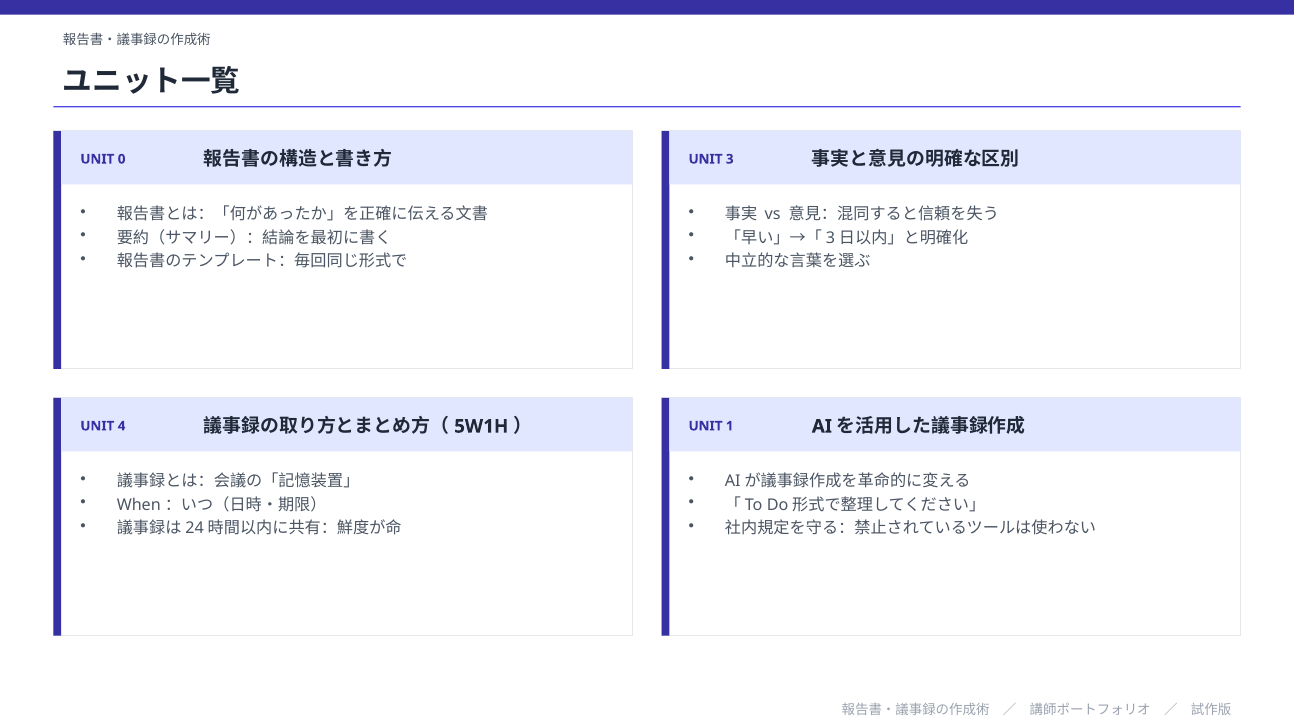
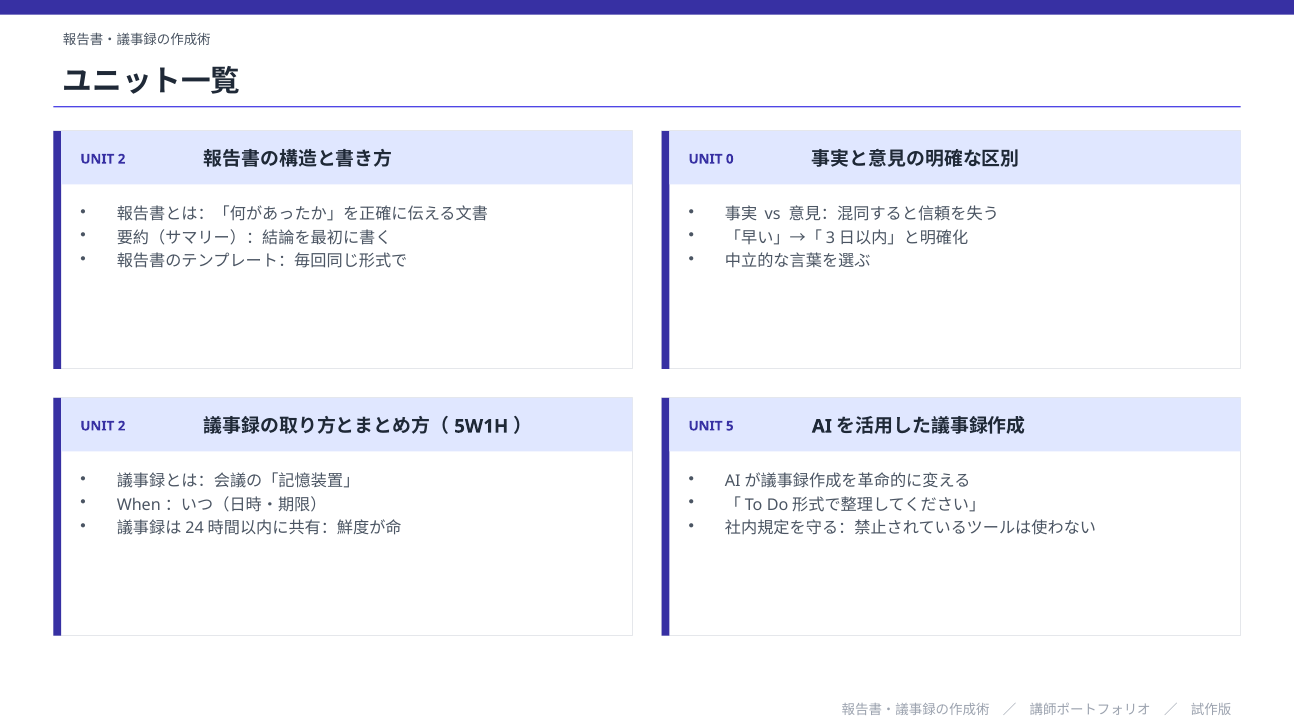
0: 0 -> 2 (122, 159)
3: 3 -> 0 (730, 159)
4: 4 -> 2 (122, 426)
1: 1 -> 5 (730, 426)
